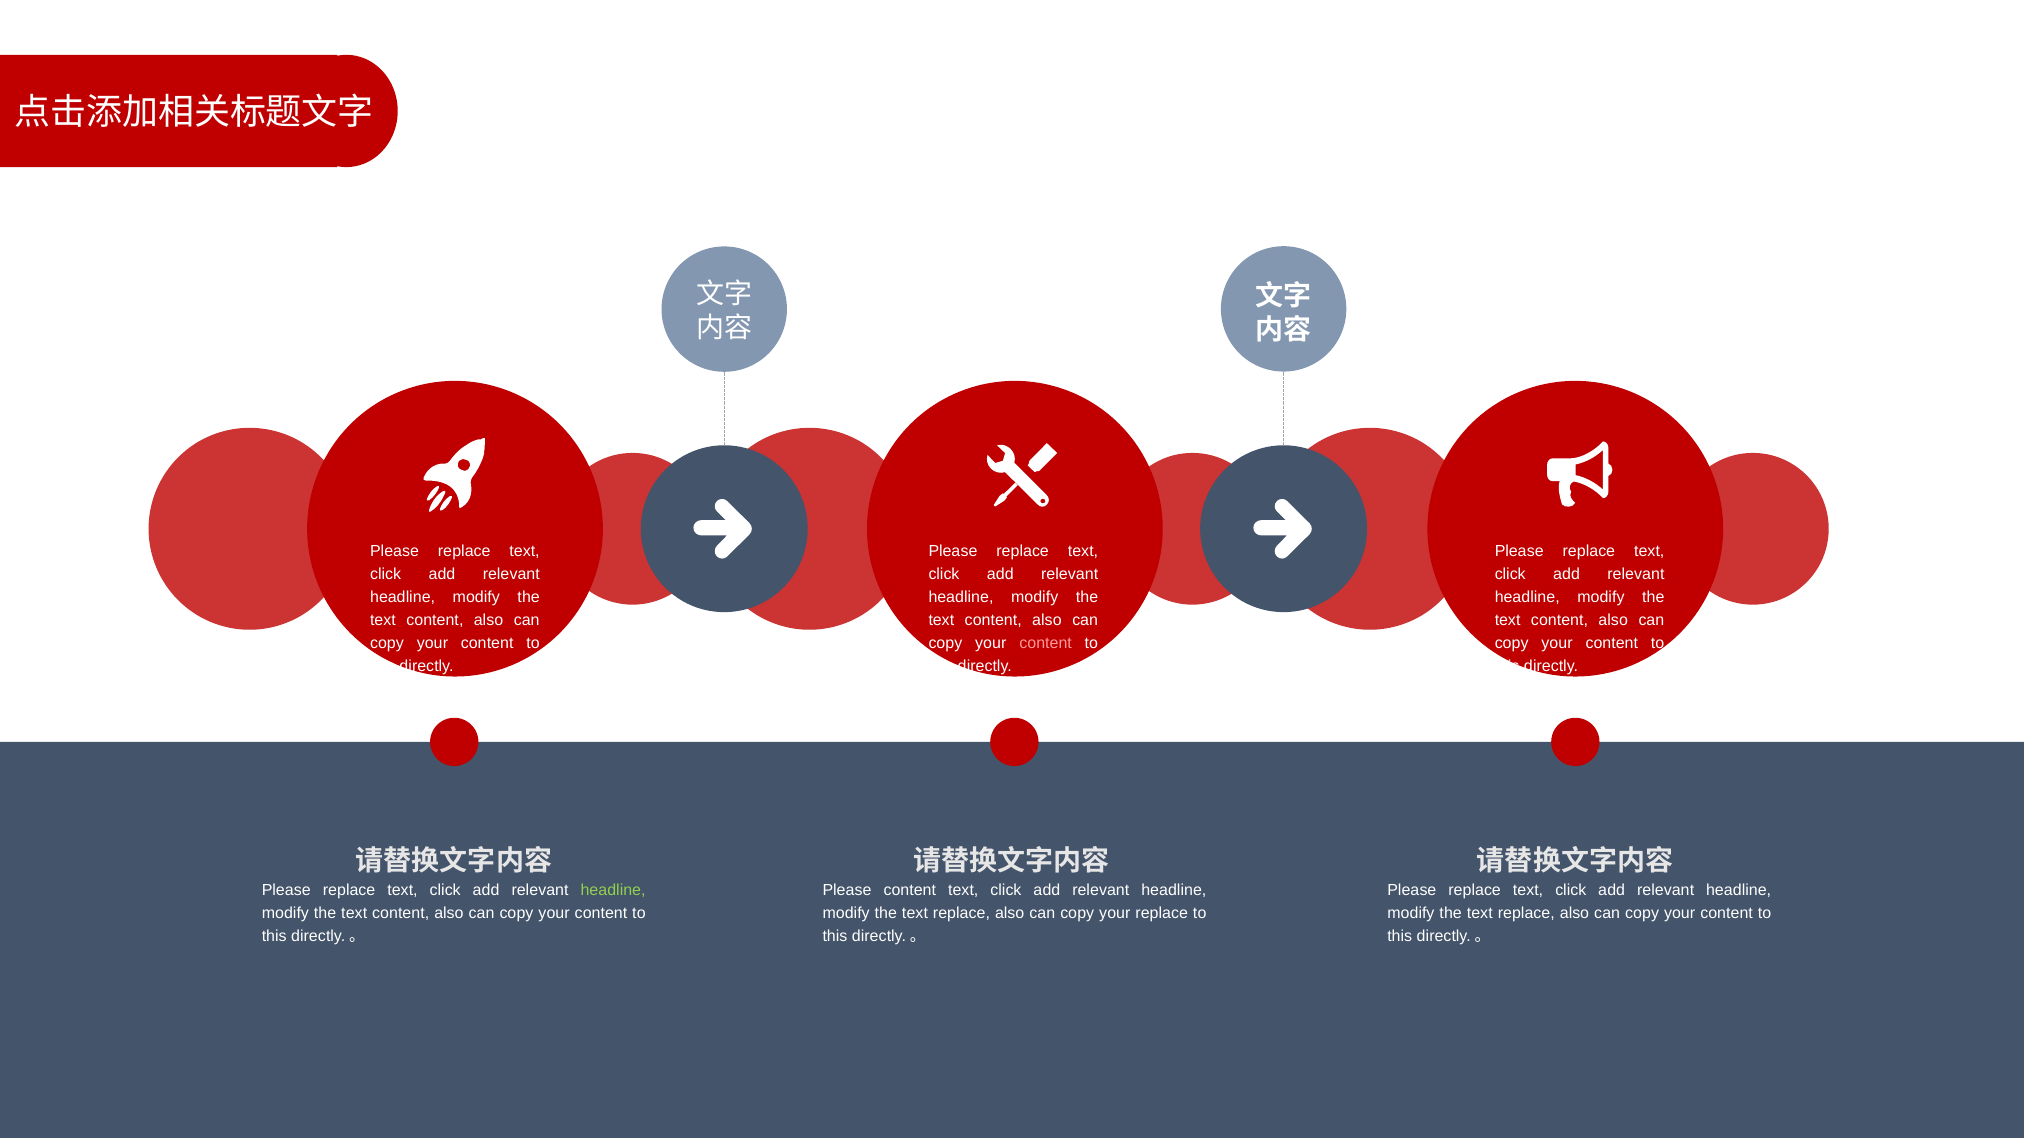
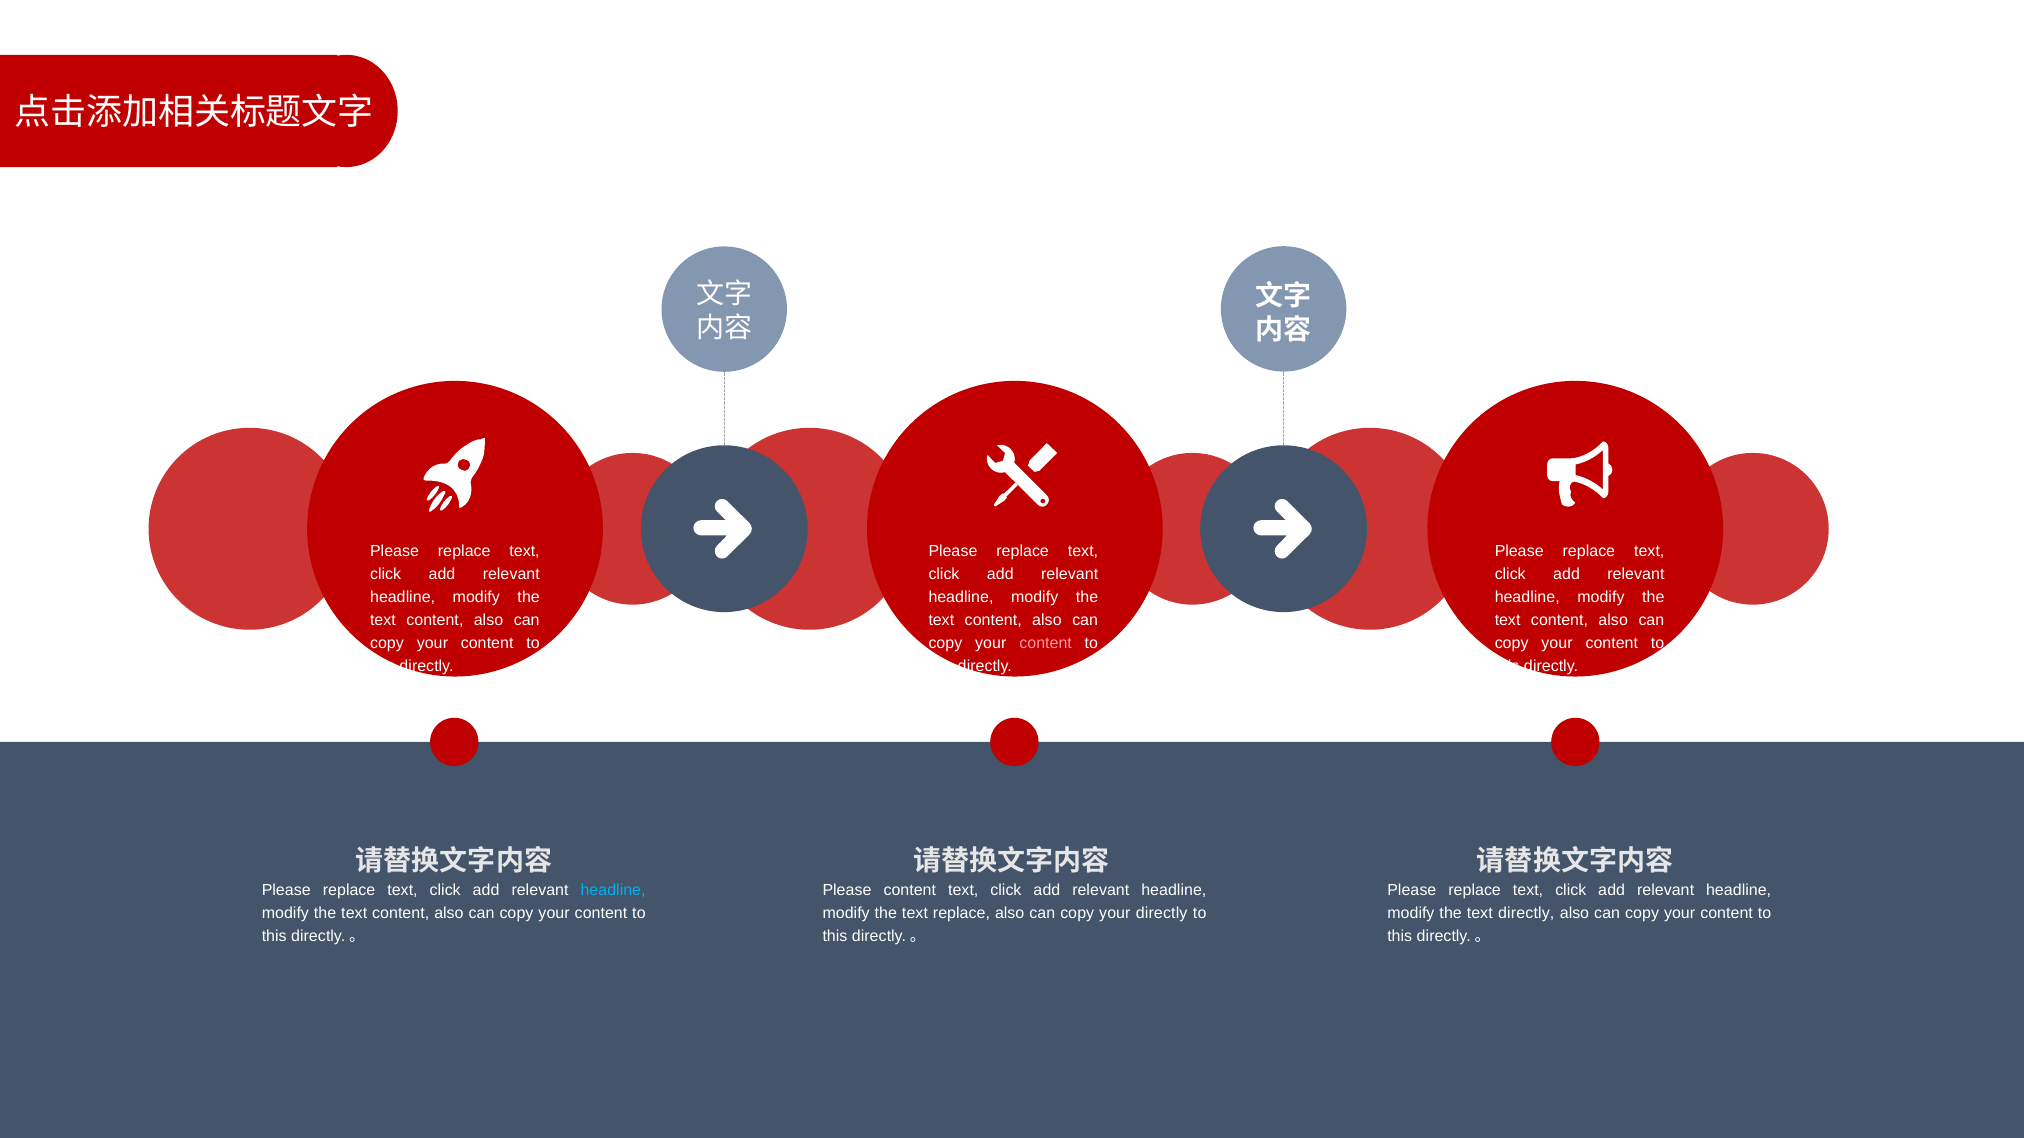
headline colour: light green -> light blue (613, 891)
your replace: replace -> directly (1162, 914)
replace: replace -> directly (1526, 914)
